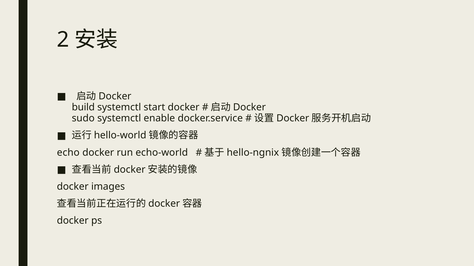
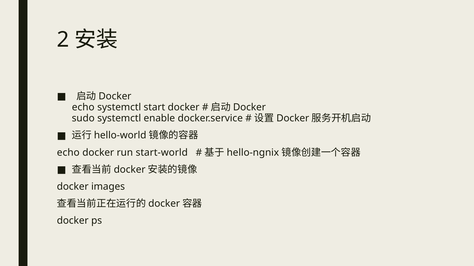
build: build -> echo (83, 107)
echo-world: echo-world -> start-world (162, 153)
